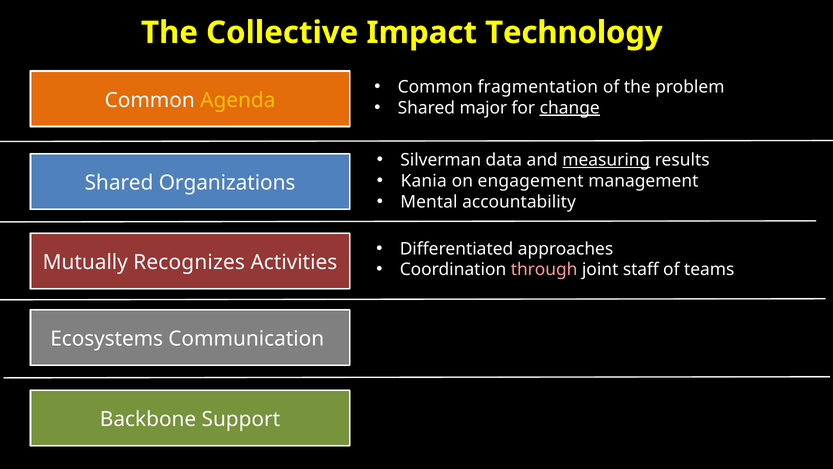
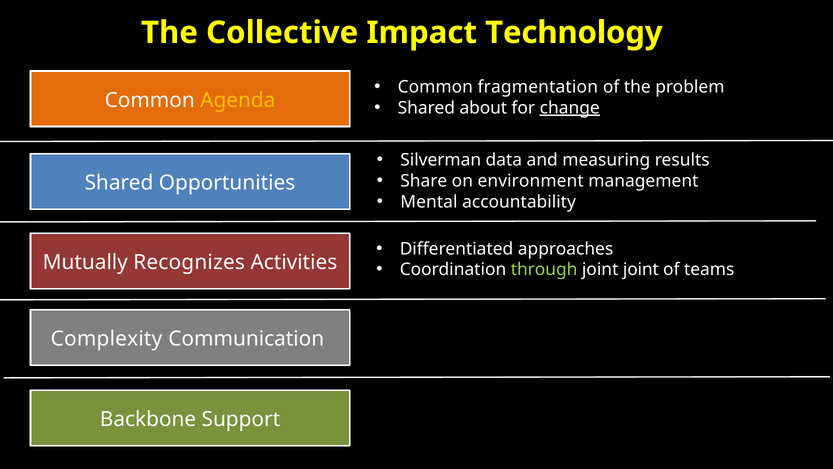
major: major -> about (483, 108)
measuring underline: present -> none (606, 160)
Kania: Kania -> Share (424, 181)
engagement: engagement -> environment (531, 181)
Organizations: Organizations -> Opportunities (227, 183)
through colour: pink -> light green (544, 269)
joint staff: staff -> joint (641, 269)
Ecosystems: Ecosystems -> Complexity (107, 339)
